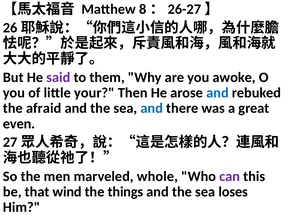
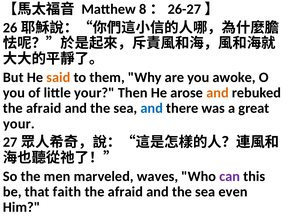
said colour: purple -> orange (58, 77)
and colour: blue -> orange (217, 93)
even: even -> your (19, 124)
whole: whole -> waves (157, 176)
wind: wind -> faith (67, 192)
things: things -> afraid (125, 192)
loses: loses -> even (233, 192)
